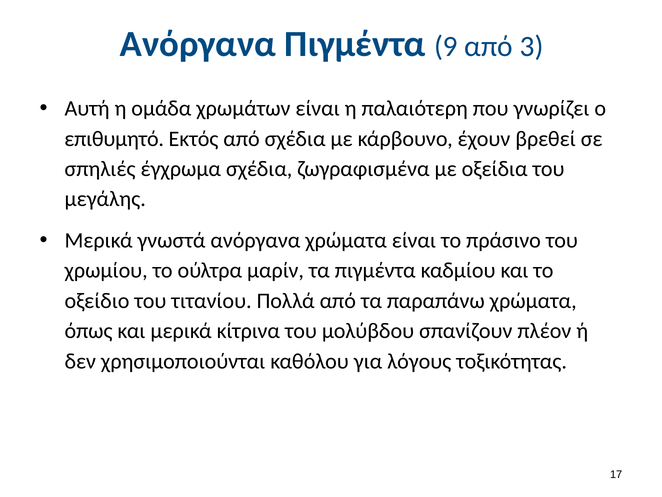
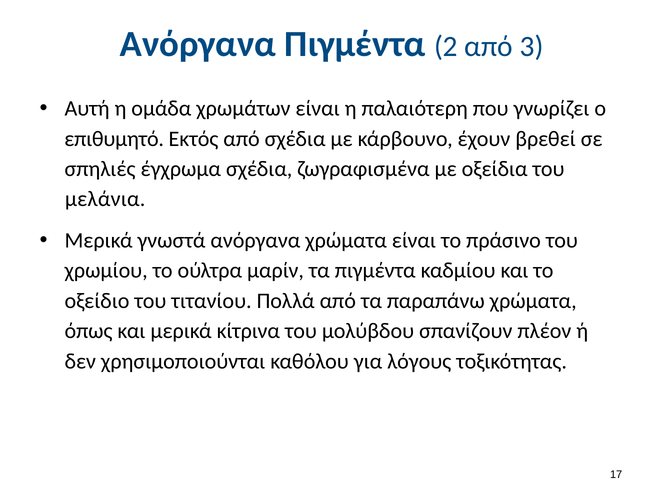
9: 9 -> 2 (446, 46)
μεγάλης: μεγάλης -> μελάνια (105, 199)
